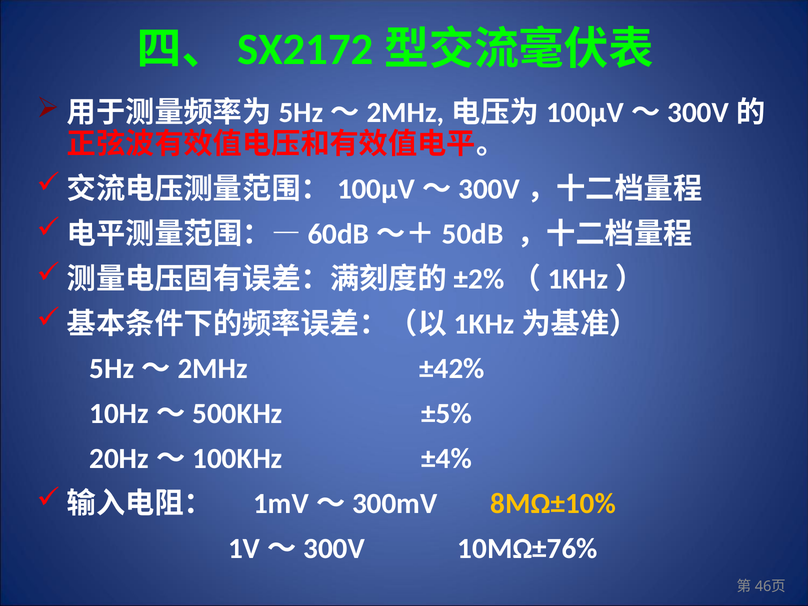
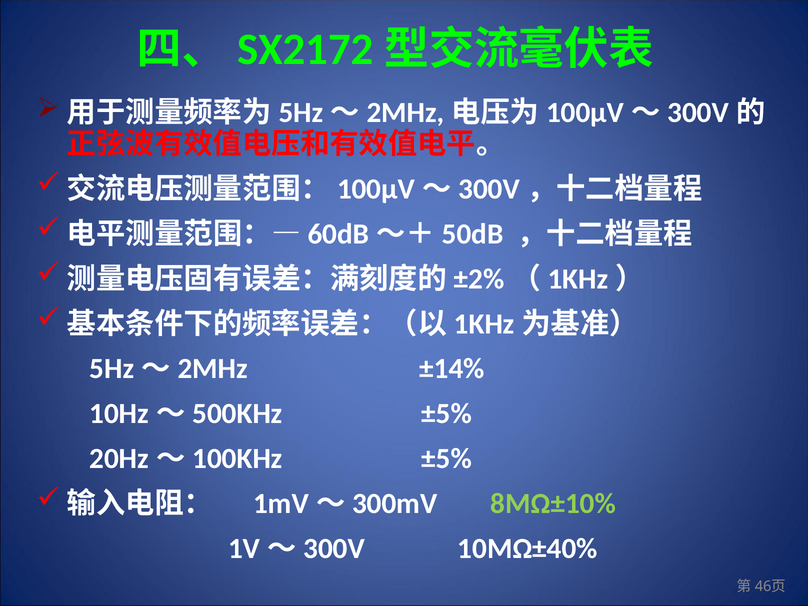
±42%: ±42% -> ±14% (452, 369)
20Hz～100KHz ±4%: ±4% -> ±5% (446, 459)
8MΩ±10% colour: yellow -> light green (553, 504)
10MΩ±76%: 10MΩ±76% -> 10MΩ±40% (528, 549)
